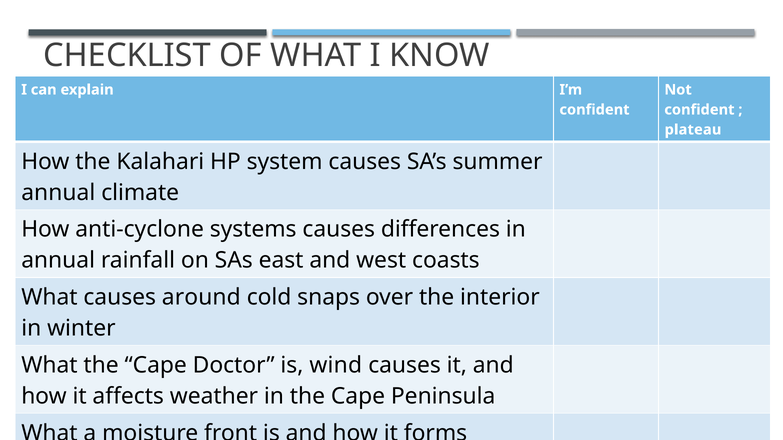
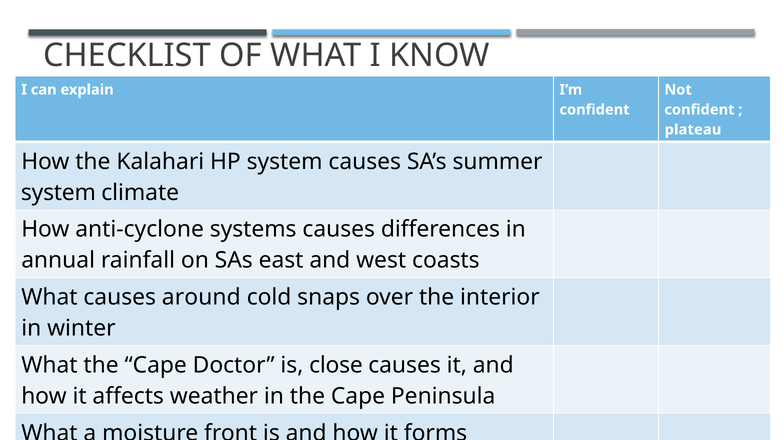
annual: annual -> system (58, 193)
wind: wind -> close (336, 366)
